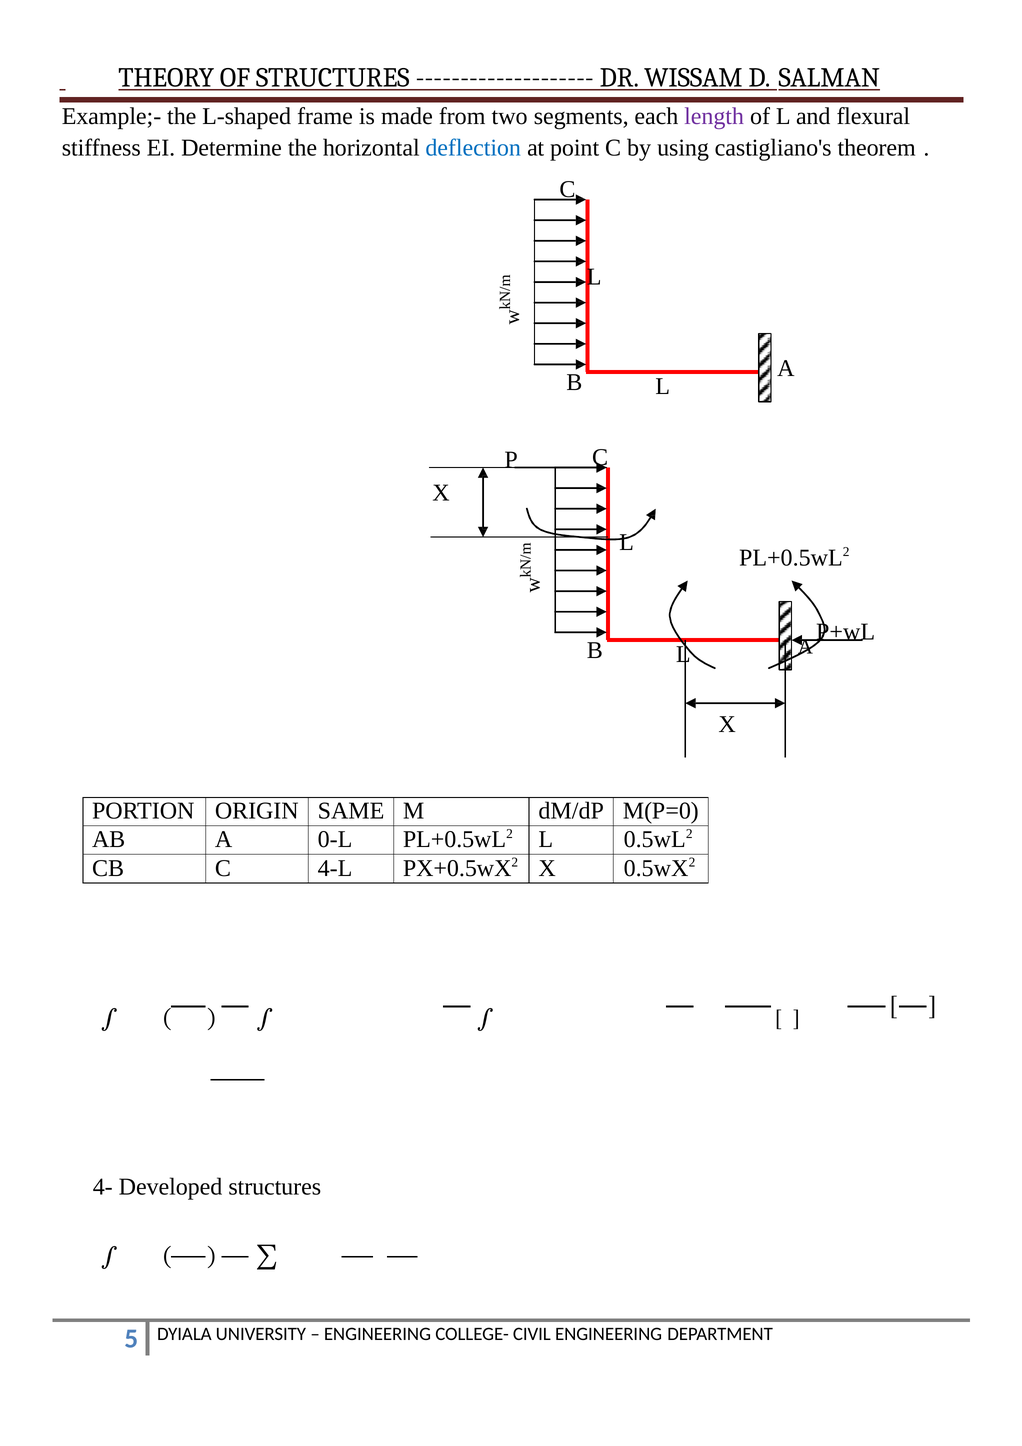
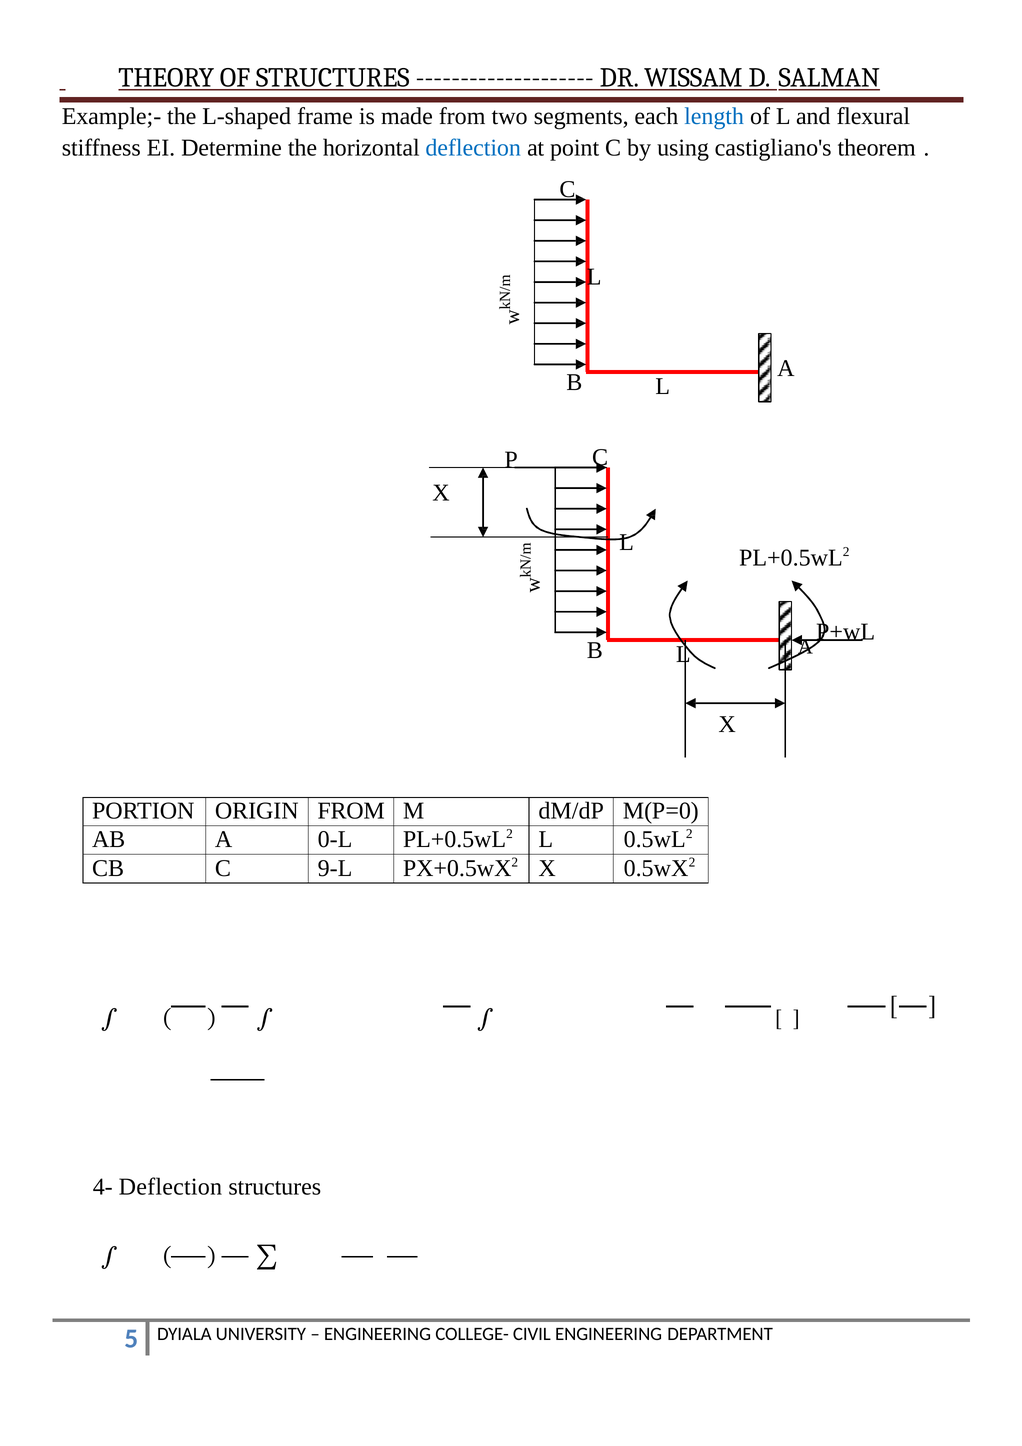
length colour: purple -> blue (714, 116)
ORIGIN SAME: SAME -> FROM (351, 811)
4-L: 4-L -> 9-L (335, 868)
4- Developed: Developed -> Deflection (170, 1187)
